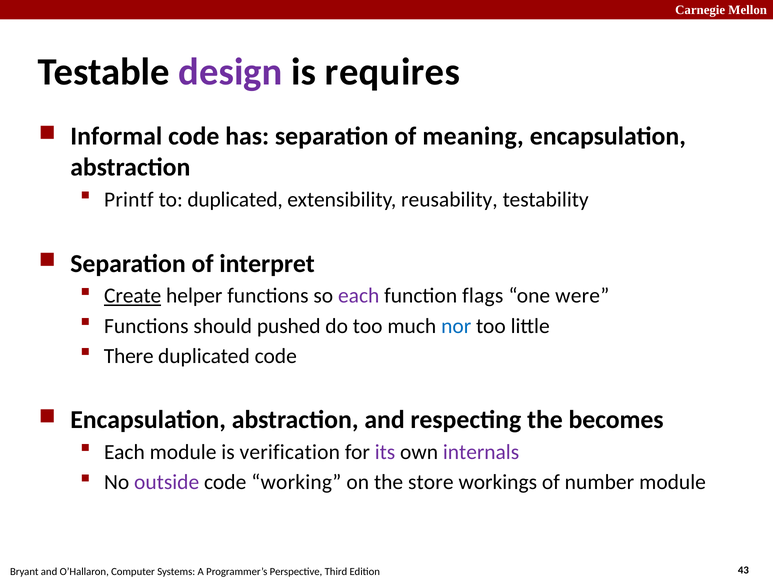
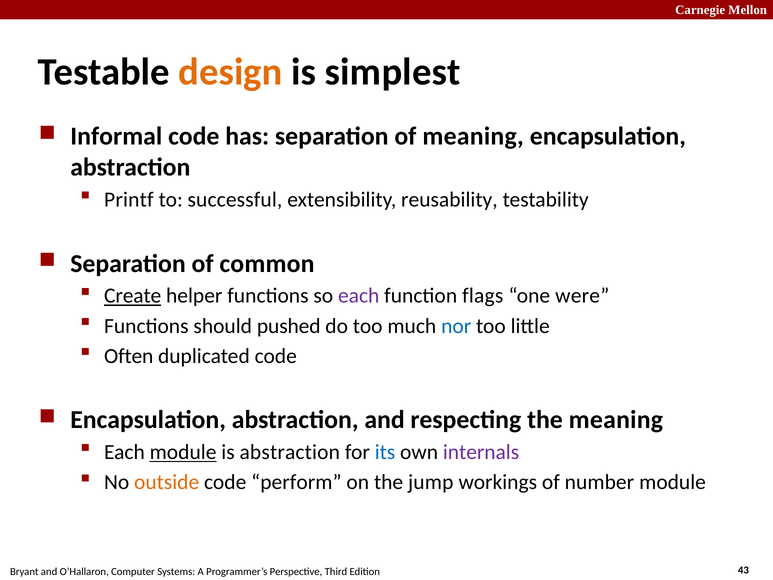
design colour: purple -> orange (231, 72)
requires: requires -> simplest (393, 72)
to duplicated: duplicated -> successful (235, 200)
interpret: interpret -> common (267, 263)
There: There -> Often (129, 356)
the becomes: becomes -> meaning (616, 420)
module underline: none -> present (183, 452)
is verification: verification -> abstraction (290, 452)
its colour: purple -> blue (385, 452)
outside colour: purple -> orange (167, 482)
working: working -> perform (296, 482)
store: store -> jump (431, 482)
